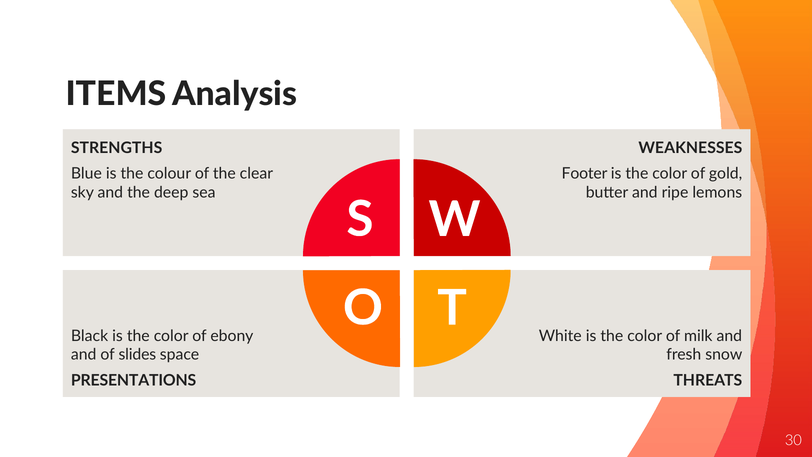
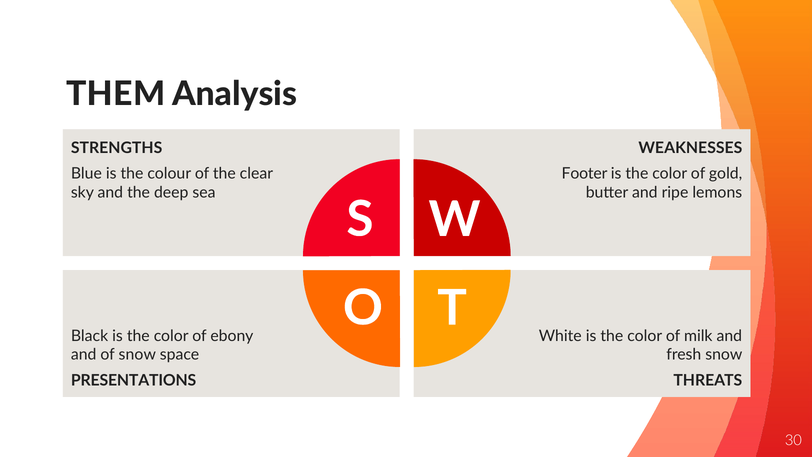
ITEMS: ITEMS -> THEM (116, 94)
of slides: slides -> snow (137, 355)
